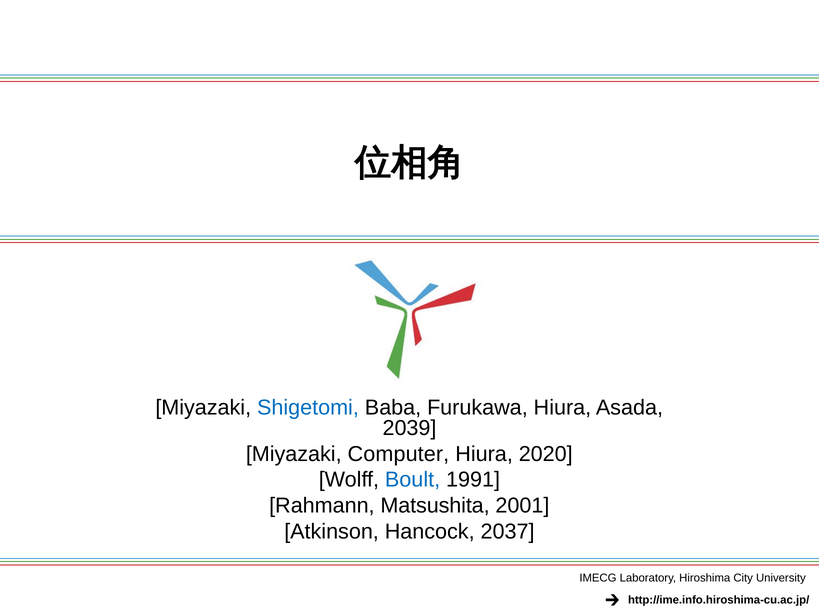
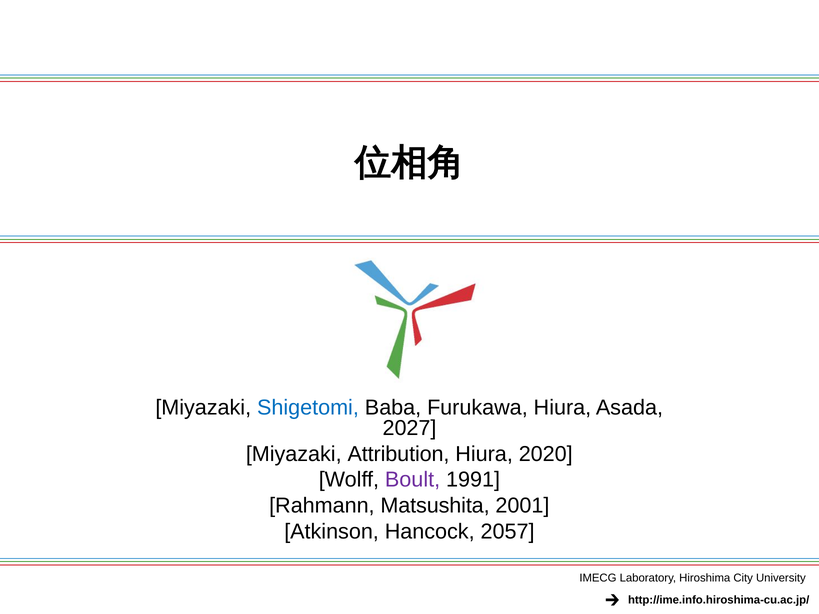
2039: 2039 -> 2027 (409, 428)
Computer: Computer -> Attribution (399, 454)
Boult colour: blue -> purple (413, 480)
2037: 2037 -> 2057 (508, 532)
